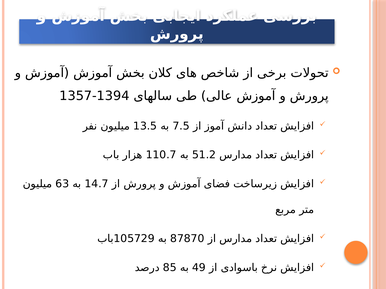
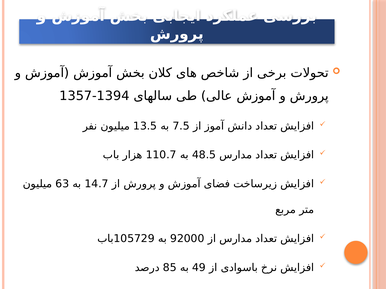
51.2: 51.2 -> 48.5 (204, 155)
87870: 87870 -> 92000 (187, 239)
